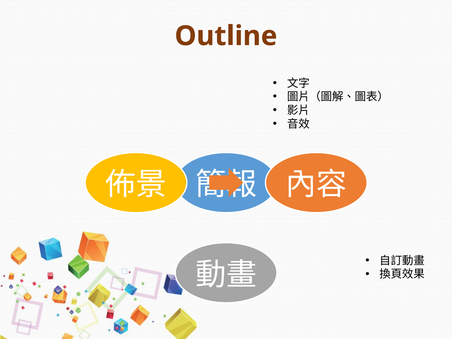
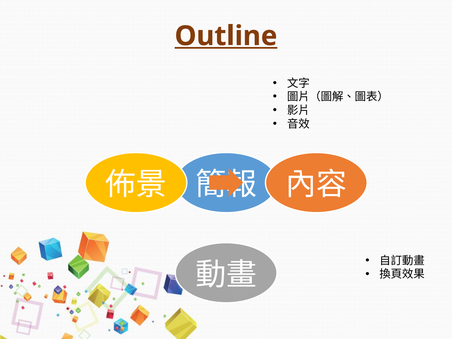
Outline underline: none -> present (226, 36)
